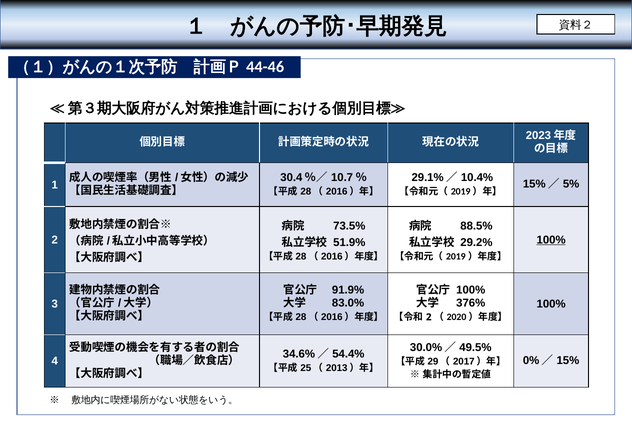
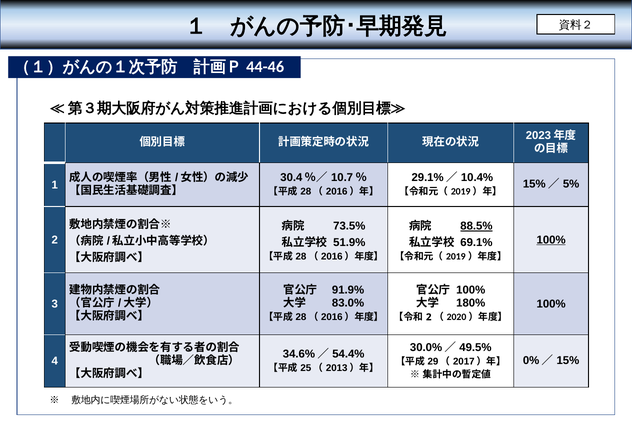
88.5% underline: none -> present (476, 226)
29.2%: 29.2% -> 69.1% (476, 242)
376%: 376% -> 180% (471, 303)
